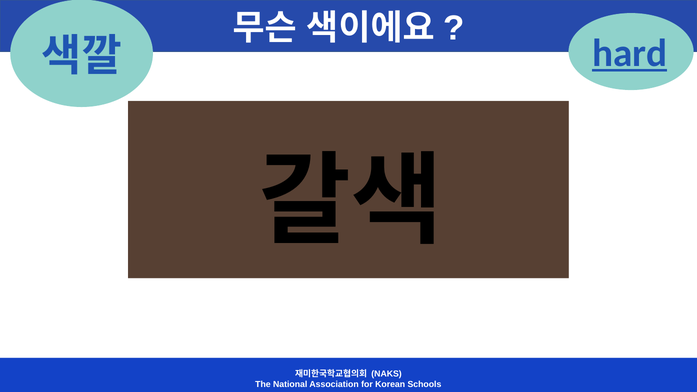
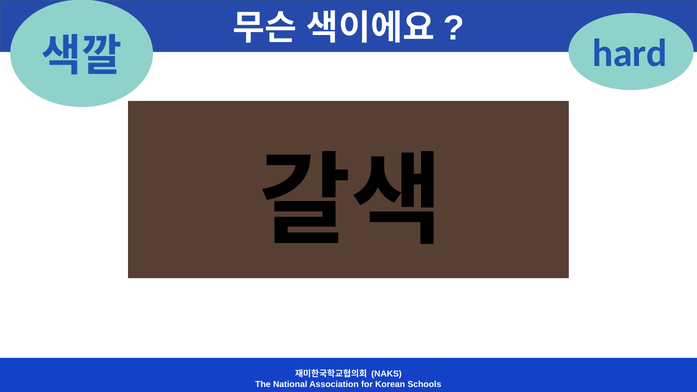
hard underline: present -> none (630, 53)
